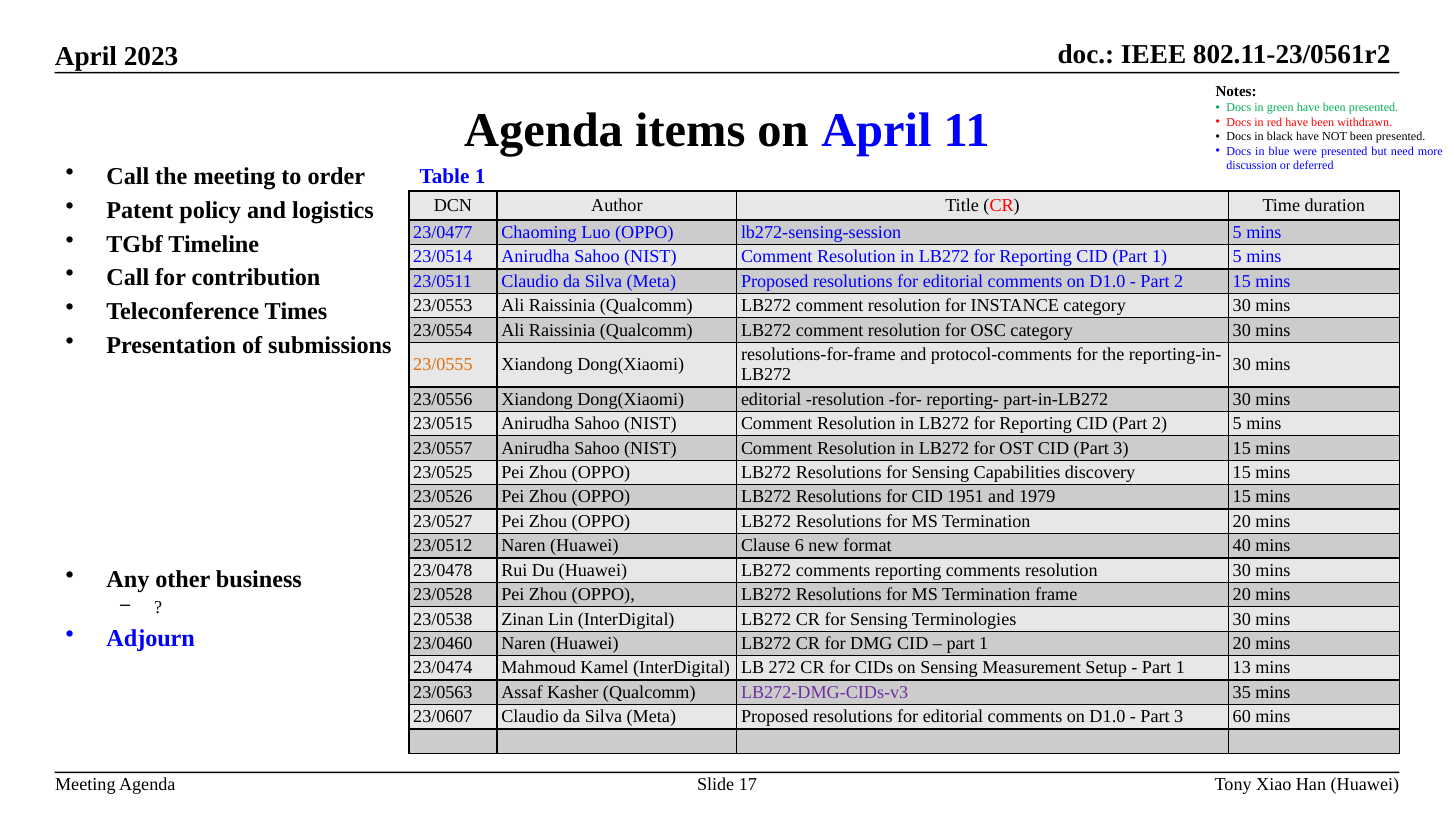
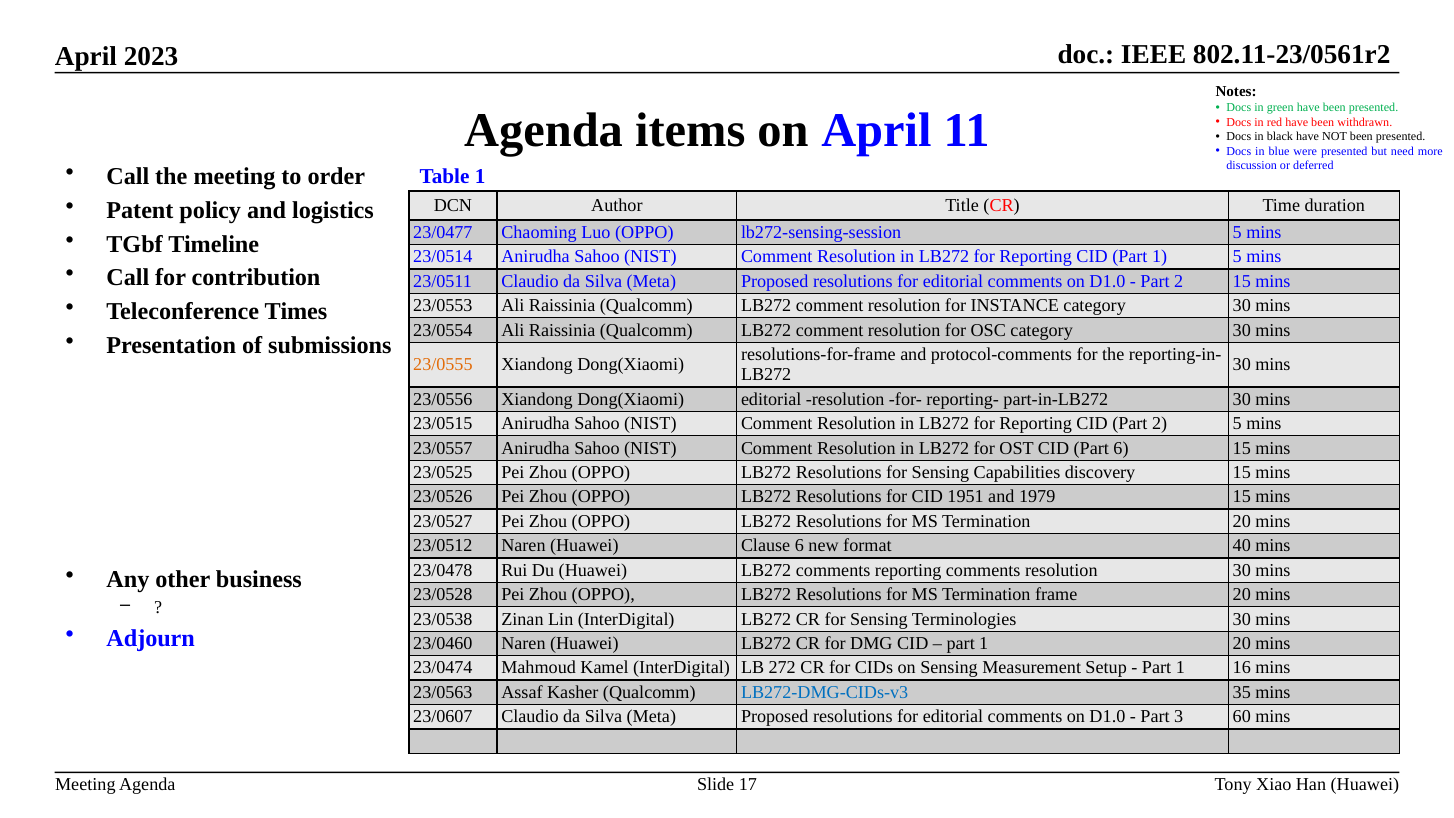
CID Part 3: 3 -> 6 (1121, 448)
13: 13 -> 16 (1242, 668)
LB272-DMG-CIDs-v3 colour: purple -> blue (825, 692)
